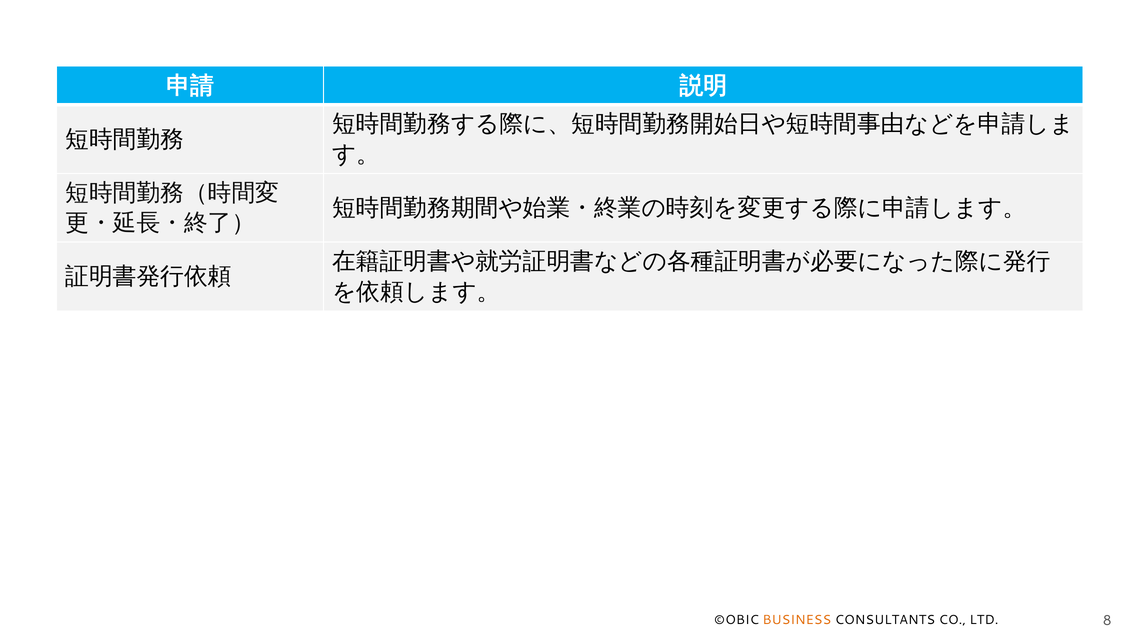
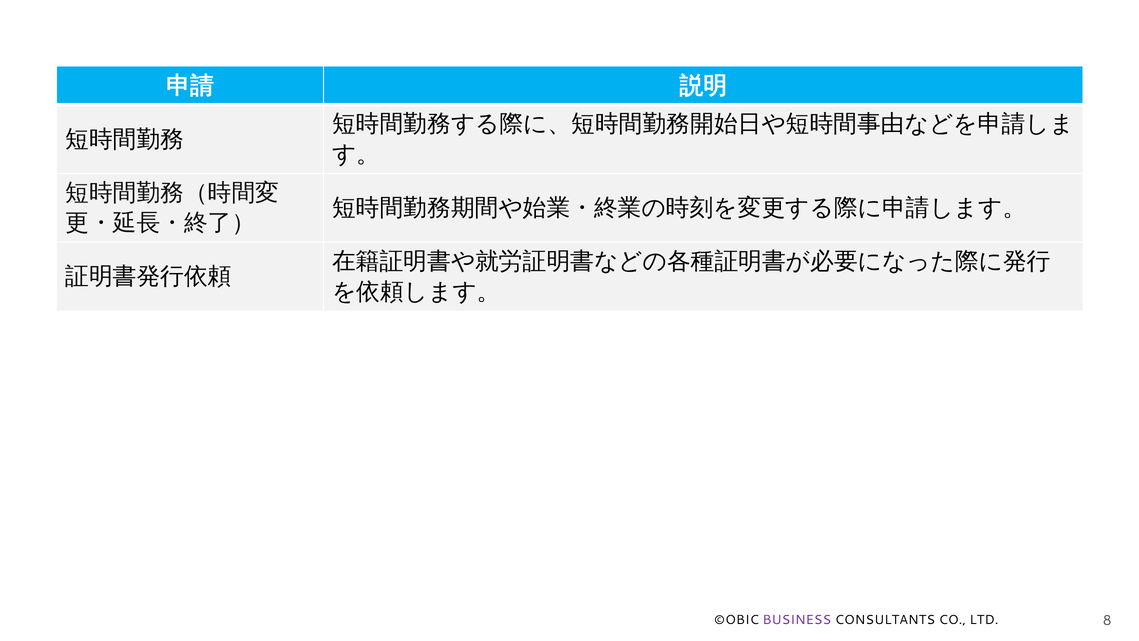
BUSINESS colour: orange -> purple (797, 619)
